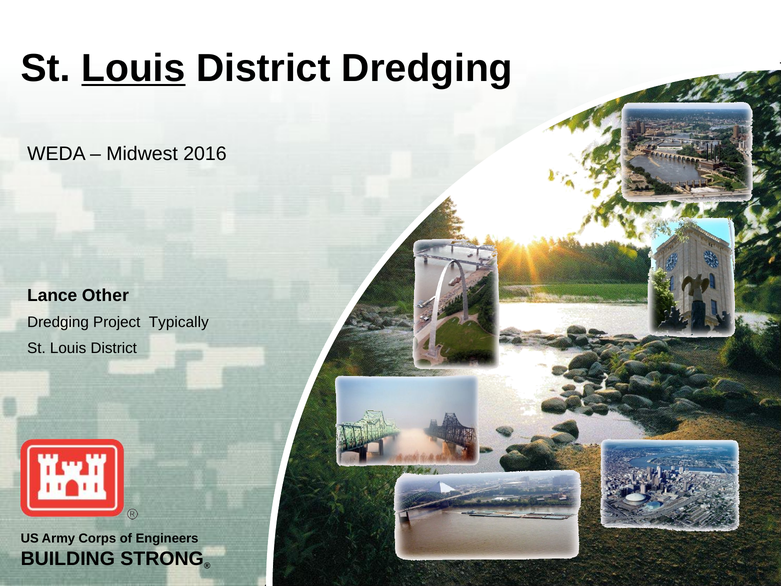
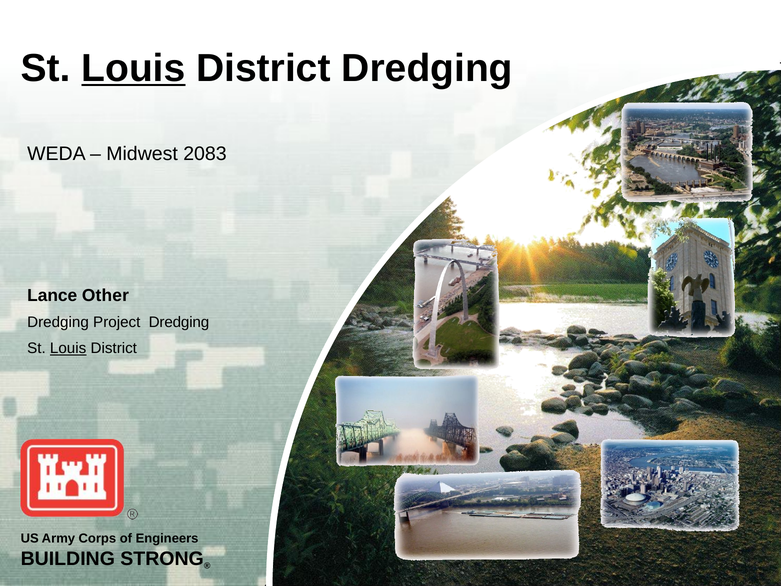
2016: 2016 -> 2083 (205, 154)
Project Typically: Typically -> Dredging (179, 322)
Louis underline: none -> present (68, 348)
